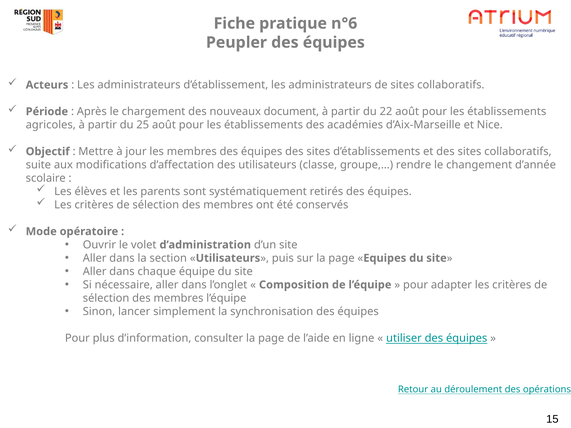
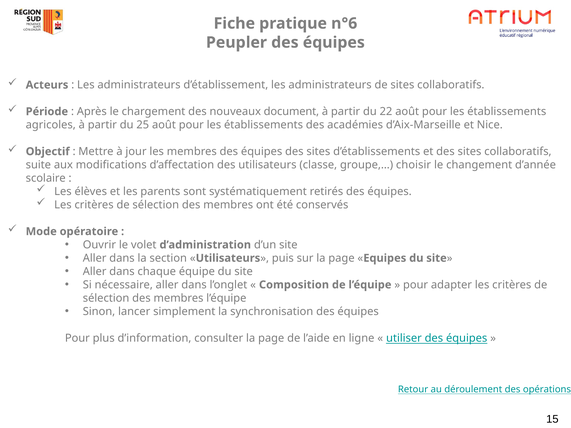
rendre: rendre -> choisir (414, 165)
